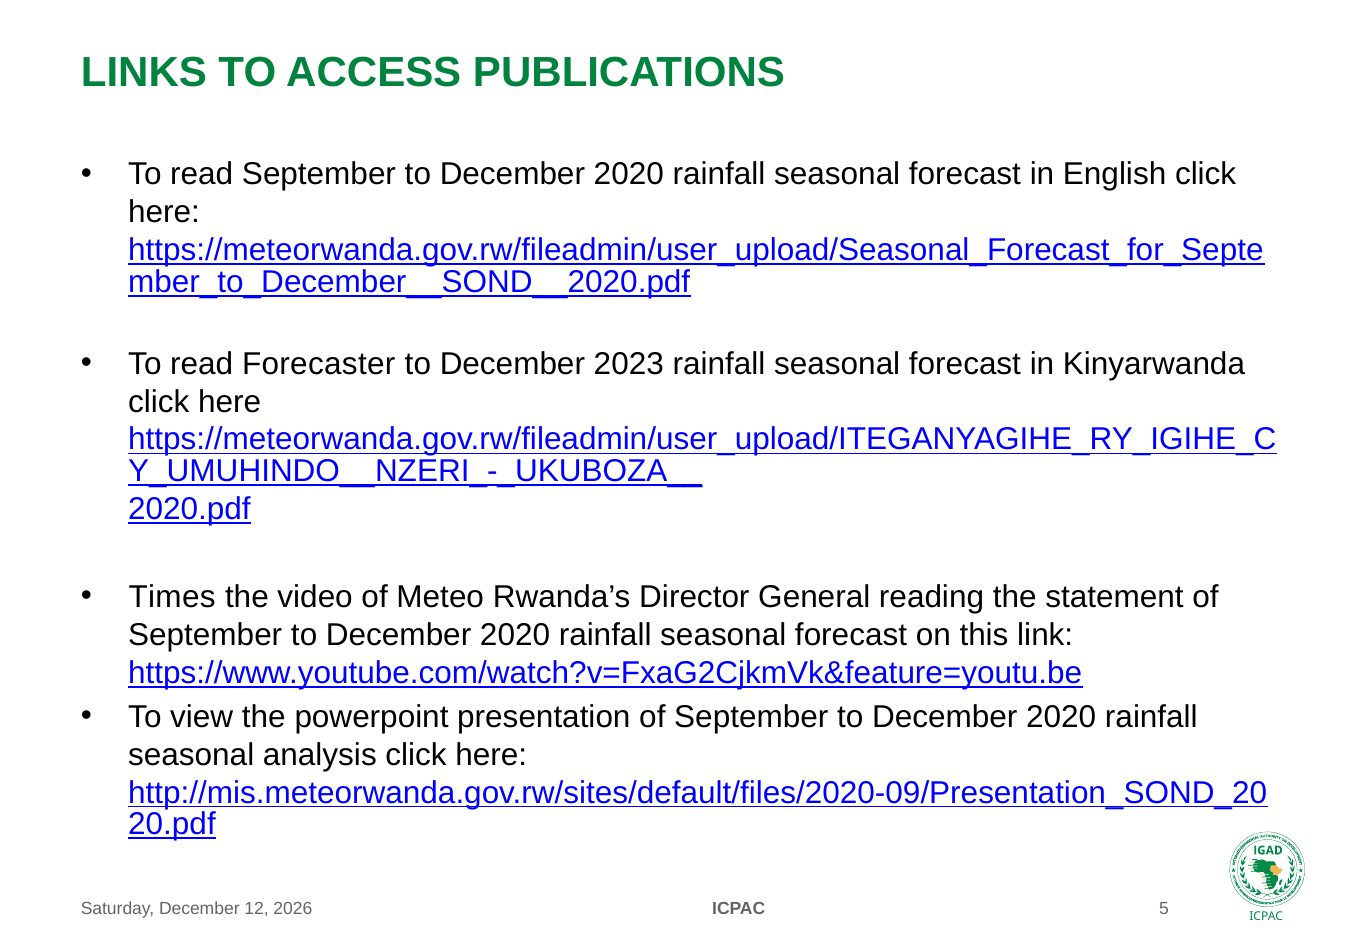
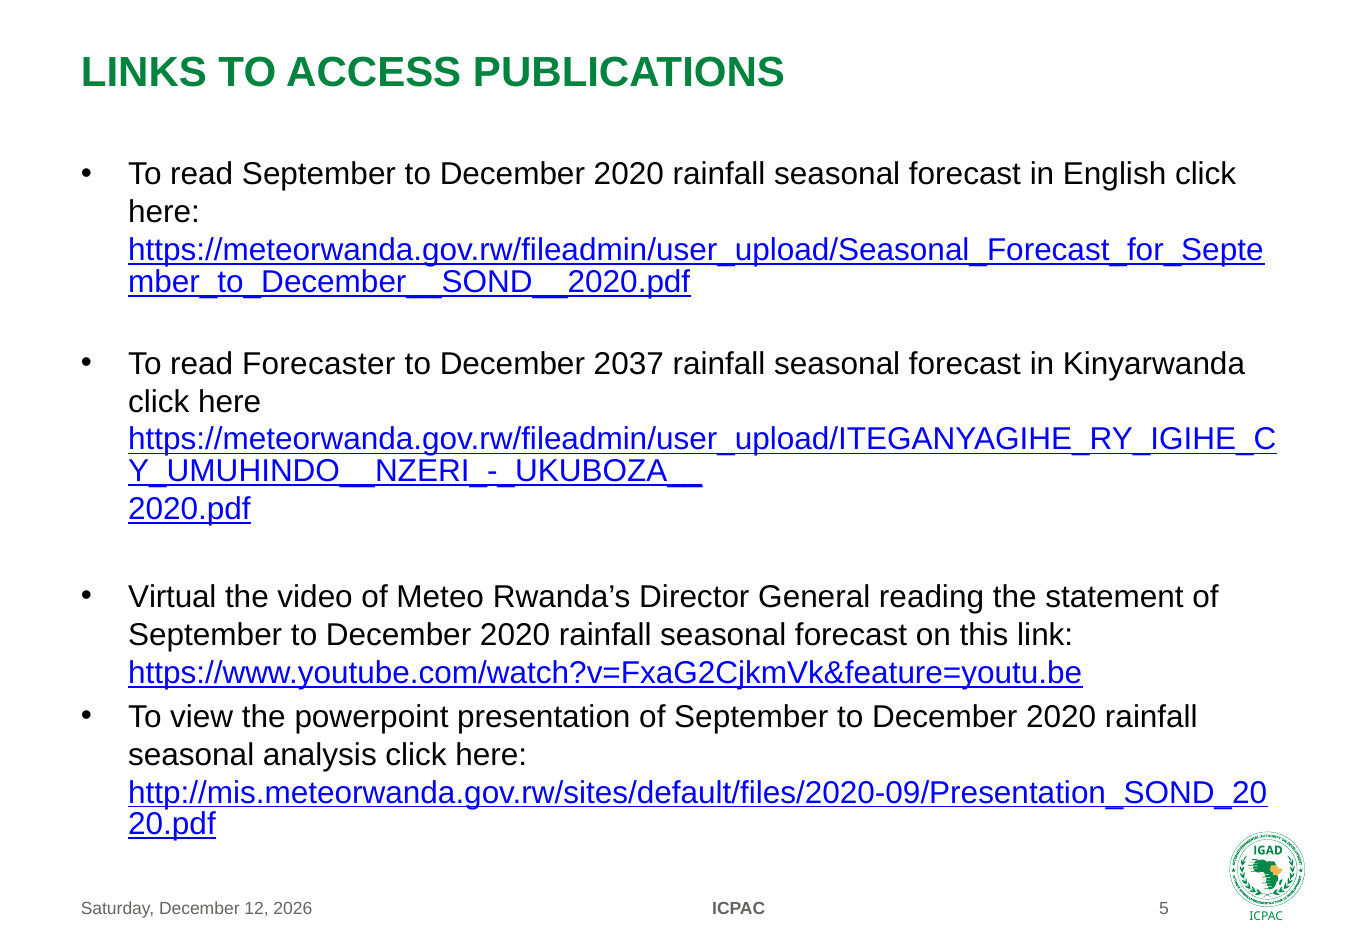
2023: 2023 -> 2037 (629, 364)
Times: Times -> Virtual (172, 597)
